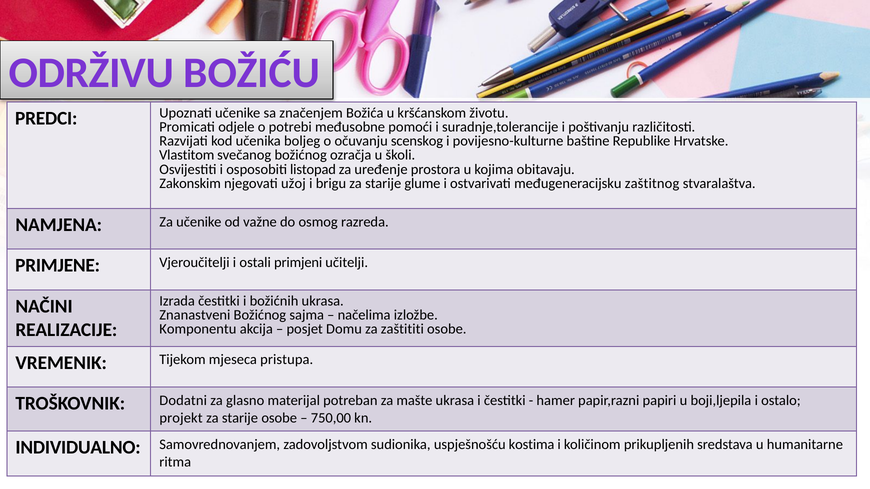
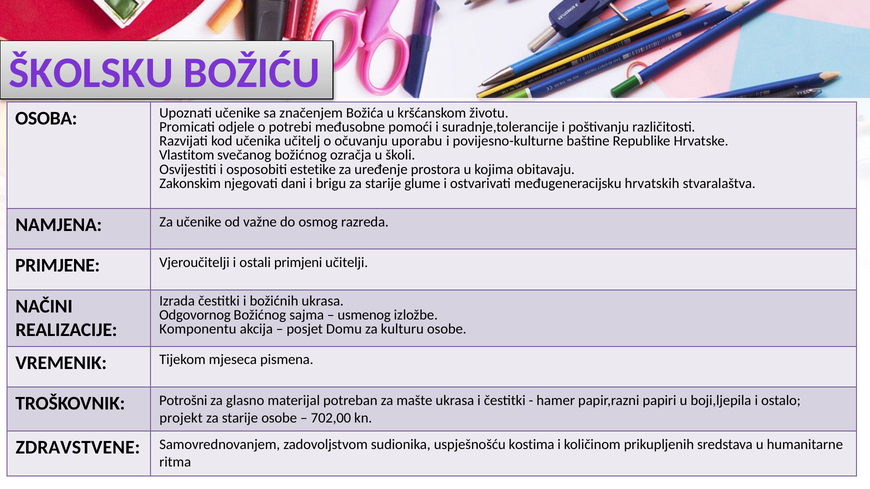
ODRŽIVU: ODRŽIVU -> ŠKOLSKU (91, 73)
PREDCI: PREDCI -> OSOBA (46, 118)
boljeg: boljeg -> učitelj (302, 141)
scenskog: scenskog -> uporabu (417, 141)
listopad: listopad -> estetike (313, 169)
užoj: užoj -> dani (294, 184)
zaštitnog: zaštitnog -> hrvatskih (652, 184)
Znanastveni: Znanastveni -> Odgovornog (195, 315)
načelima: načelima -> usmenog (364, 315)
zaštititi: zaštititi -> kulturu (402, 329)
pristupa: pristupa -> pismena (287, 360)
Dodatni: Dodatni -> Potrošni (183, 401)
750,00: 750,00 -> 702,00 (331, 418)
INDIVIDUALNO: INDIVIDUALNO -> ZDRAVSTVENE (78, 448)
